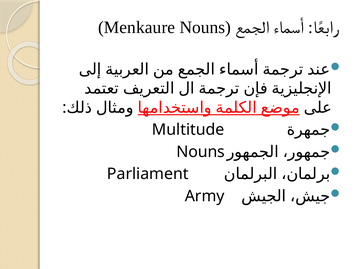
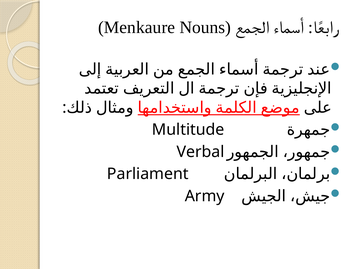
Nouns: Nouns -> Verbal (201, 151)
